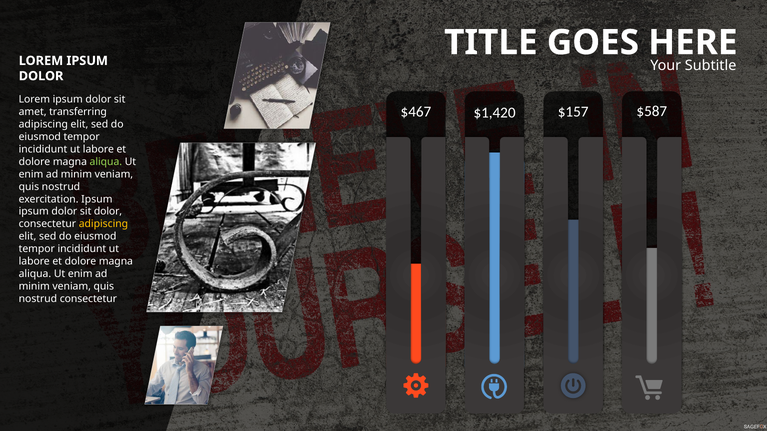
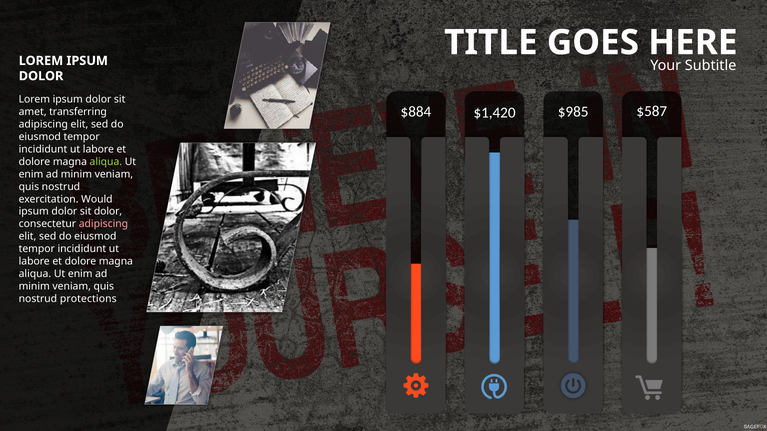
$467: $467 -> $884 (416, 112)
$157: $157 -> $985 (573, 112)
exercitation Ipsum: Ipsum -> Would (97, 199)
adipiscing colour: yellow -> pink (103, 224)
nostrud consectetur: consectetur -> protections (88, 299)
